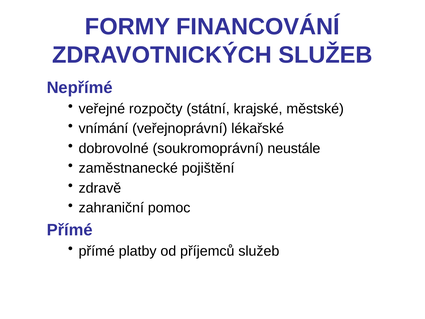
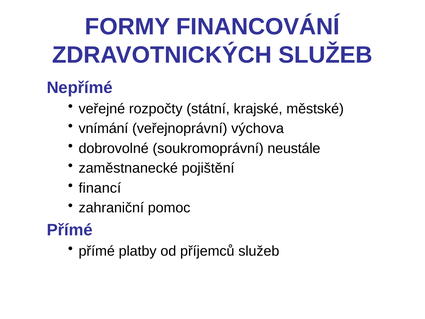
lékařské: lékařské -> výchova (258, 128)
zdravě: zdravě -> financí (100, 188)
